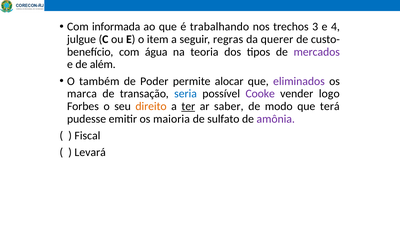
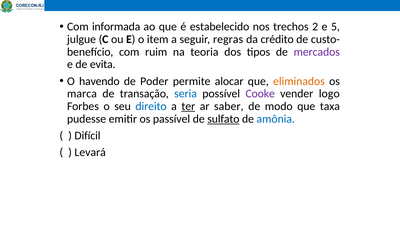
trabalhando: trabalhando -> estabelecido (220, 27)
3: 3 -> 2 (315, 27)
4: 4 -> 5 (335, 27)
querer: querer -> crédito (277, 39)
água: água -> ruim (156, 52)
além: além -> evita (103, 64)
também: também -> havendo (99, 81)
eliminados colour: purple -> orange (299, 81)
direito colour: orange -> blue (151, 106)
terá: terá -> taxa (330, 106)
maioria: maioria -> passível (172, 119)
sulfato underline: none -> present (223, 119)
amônia colour: purple -> blue (276, 119)
Fiscal: Fiscal -> Difícil (87, 136)
